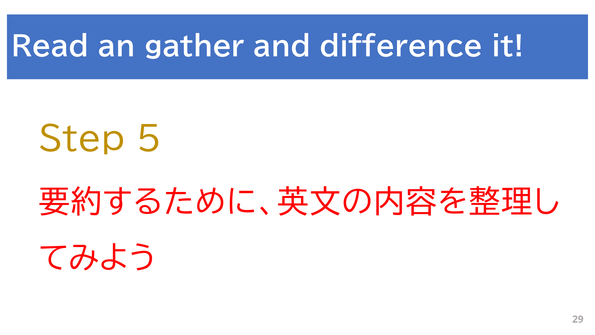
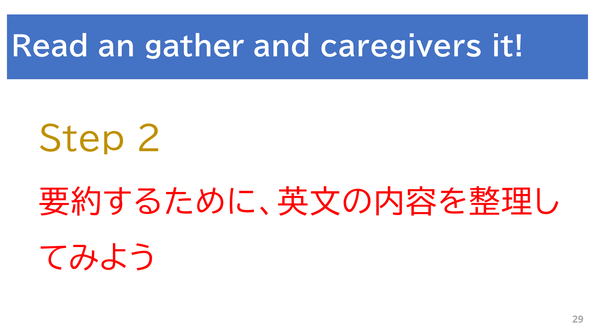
difference: difference -> caregivers (401, 47)
5: 5 -> 2 (149, 139)
